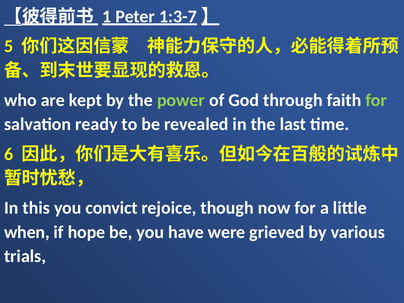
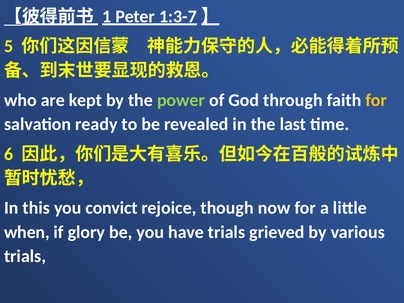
for colour: light green -> yellow (376, 100)
hope: hope -> glory (86, 232)
have were: were -> trials (227, 232)
